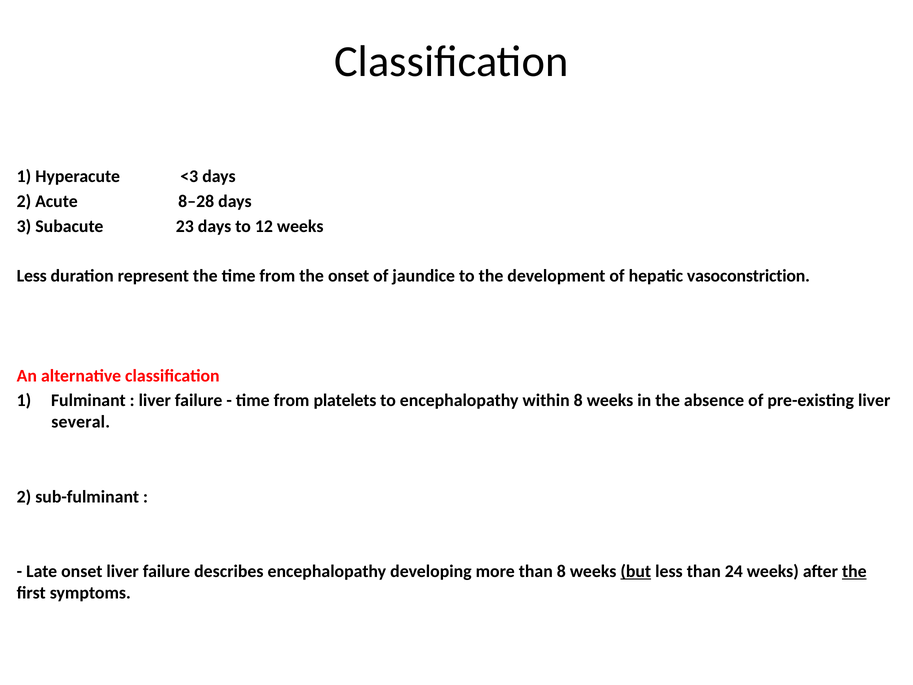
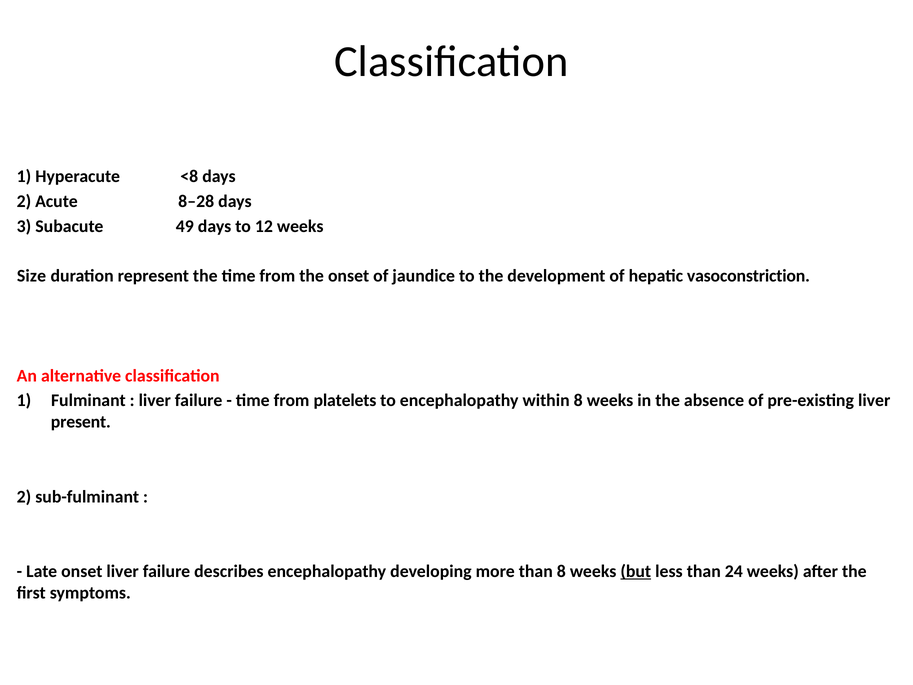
<3: <3 -> <8 (189, 176)
23: 23 -> 49 (185, 226)
Less: Less -> Size (32, 276)
several: several -> present (81, 422)
the underline: present -> none (854, 571)
